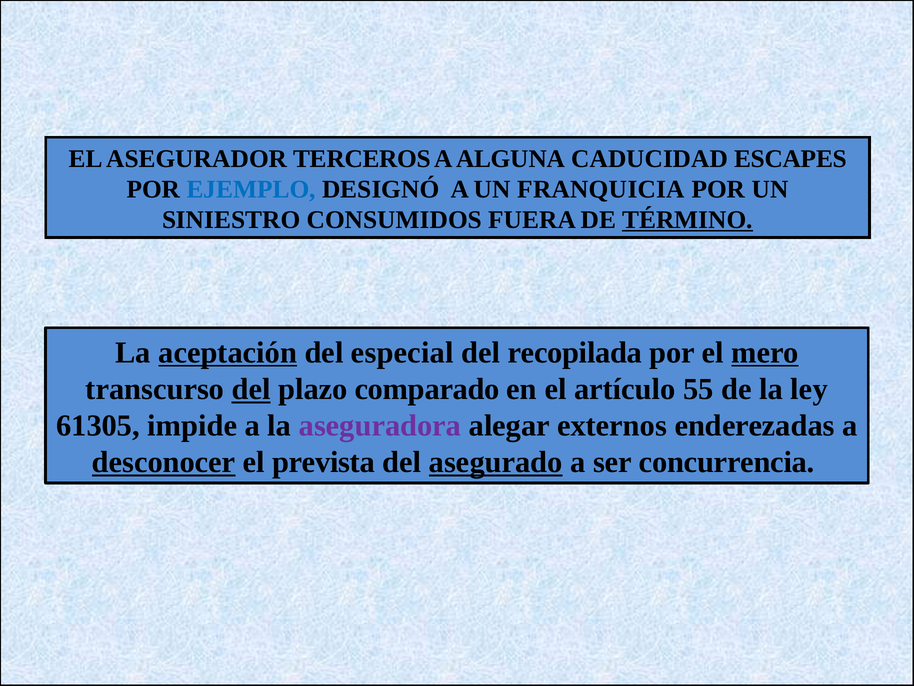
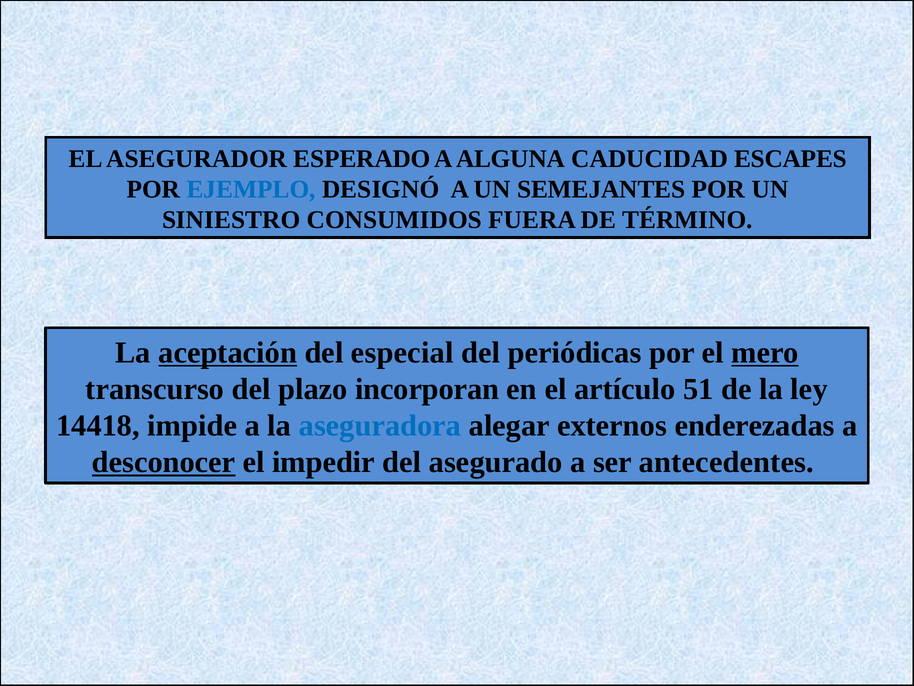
TERCEROS: TERCEROS -> ESPERADO (362, 159)
FRANQUICIA: FRANQUICIA -> SEMEJANTES (601, 189)
TÉRMINO underline: present -> none (688, 220)
recopilada: recopilada -> periódicas (575, 352)
del underline: present -> none (251, 389)
comparado: comparado -> incorporan (427, 389)
55: 55 -> 51 (698, 389)
61305: 61305 -> 14418 (98, 426)
aseguradora colour: purple -> blue (380, 426)
prevista: prevista -> impedir (323, 462)
asegurado underline: present -> none (496, 462)
concurrencia: concurrencia -> antecedentes (727, 462)
